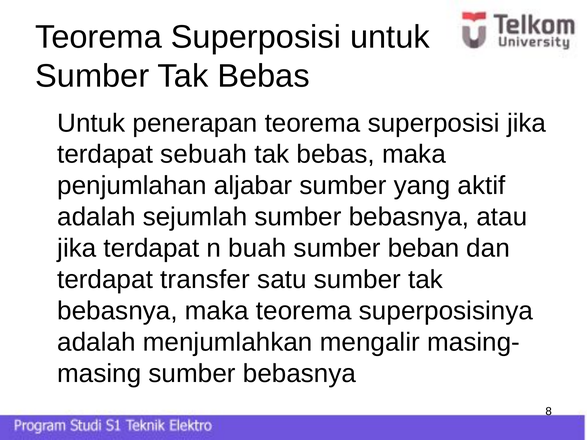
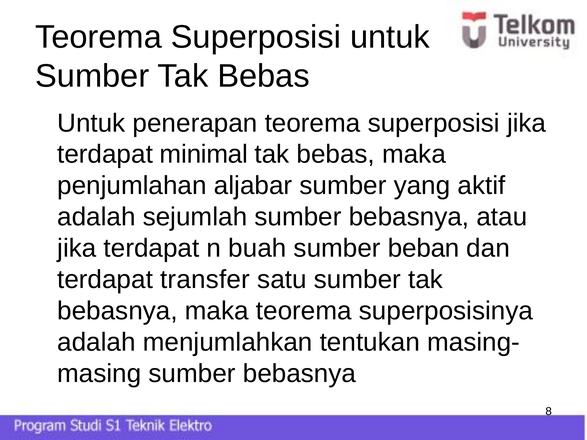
sebuah: sebuah -> minimal (204, 154)
mengalir: mengalir -> tentukan (370, 342)
